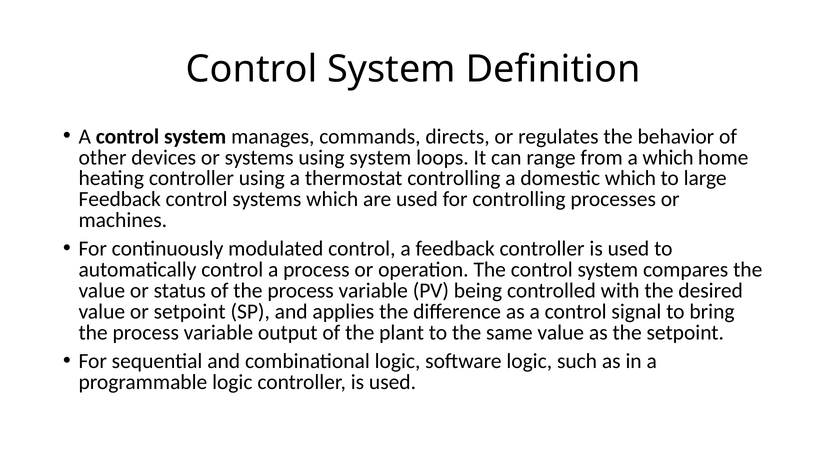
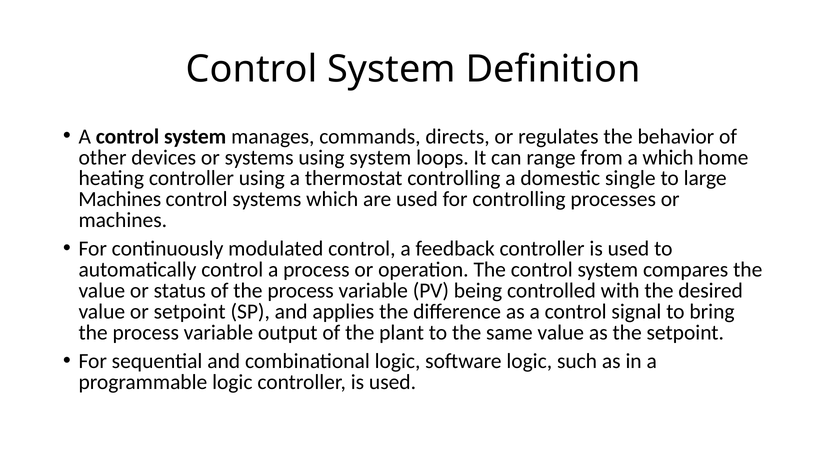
domestic which: which -> single (630, 178)
Feedback: Feedback -> Machines (120, 199)
